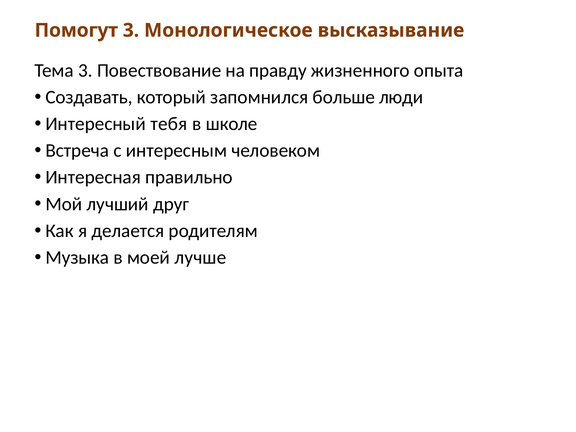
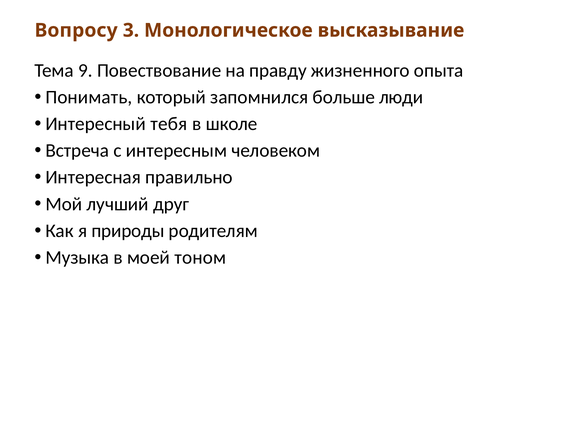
Помогут: Помогут -> Вопросу (76, 30)
Тема 3: 3 -> 9 (85, 70)
Создавать: Создавать -> Понимать (89, 97)
делается: делается -> природы (128, 231)
лучше: лучше -> тоном (200, 258)
